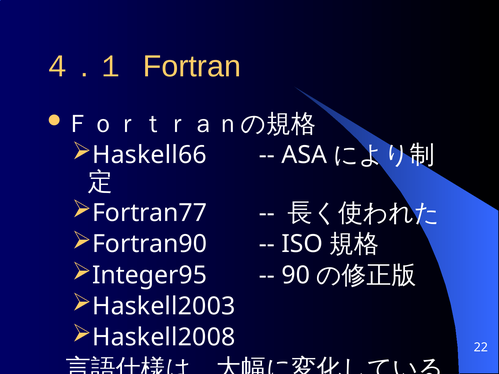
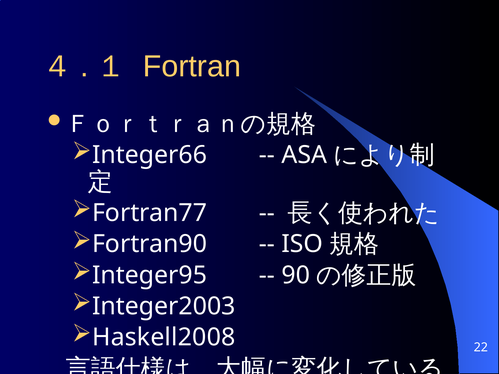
Haskell66: Haskell66 -> Integer66 (150, 155)
Haskell2003: Haskell2003 -> Integer2003 (164, 306)
